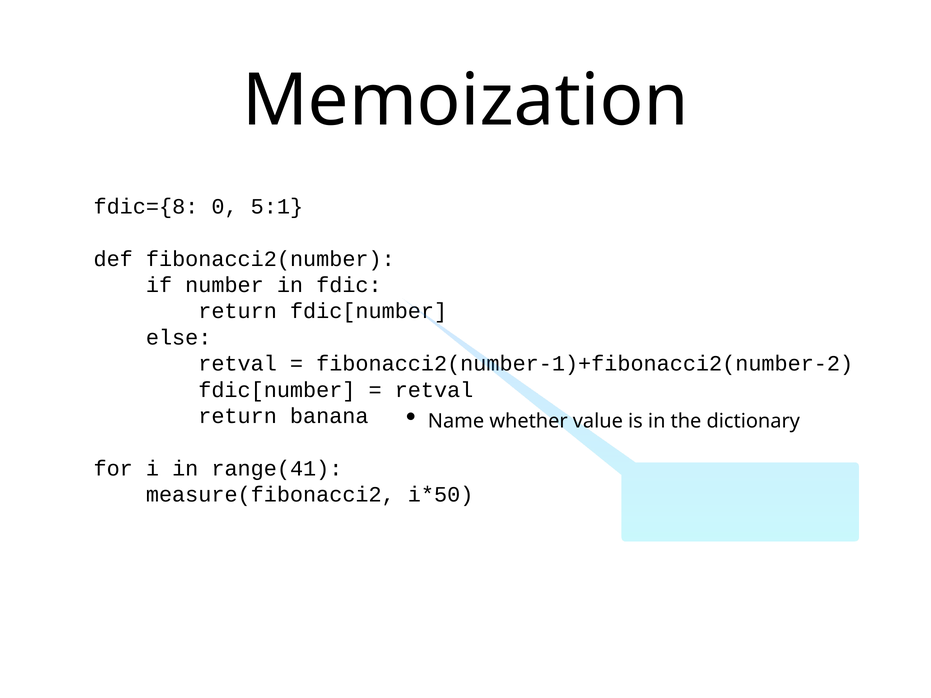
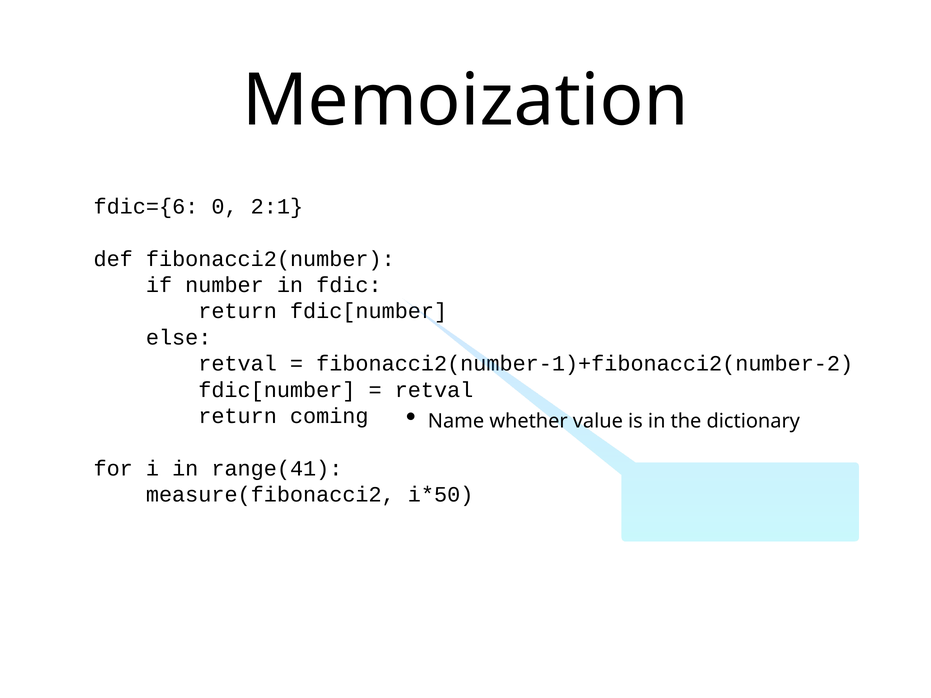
fdic={8: fdic={8 -> fdic={6 (146, 207)
5:1: 5:1 -> 2:1 (277, 207)
banana: banana -> coming (329, 416)
